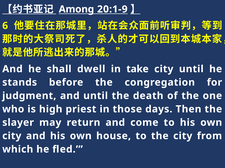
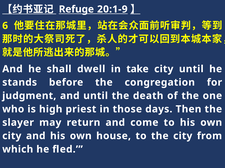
Among: Among -> Refuge (76, 9)
